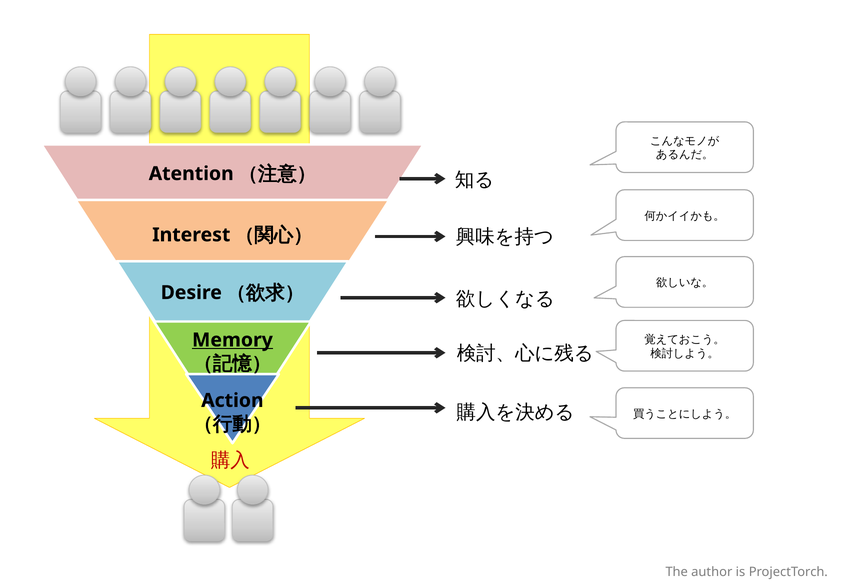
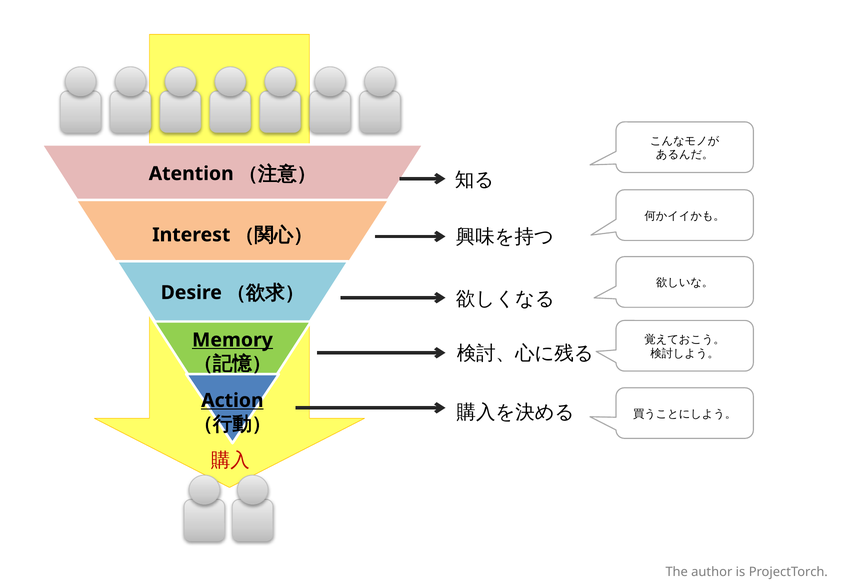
Action underline: none -> present (232, 400)
